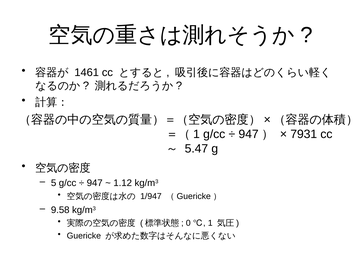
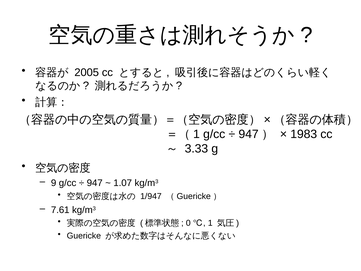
1461: 1461 -> 2005 (87, 72)
7931: 7931 -> 1983 (304, 134)
5.47: 5.47 -> 3.33 (196, 149)
5: 5 -> 9 (54, 183)
1.12: 1.12 -> 1.07 (123, 183)
9.58: 9.58 -> 7.61 (60, 210)
